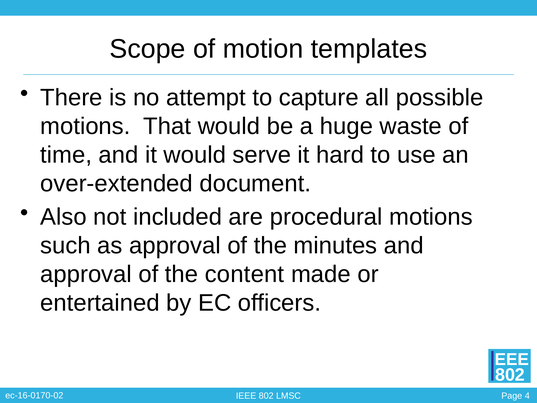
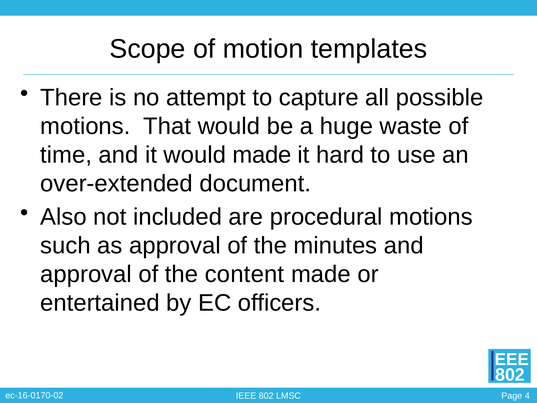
would serve: serve -> made (262, 155)
